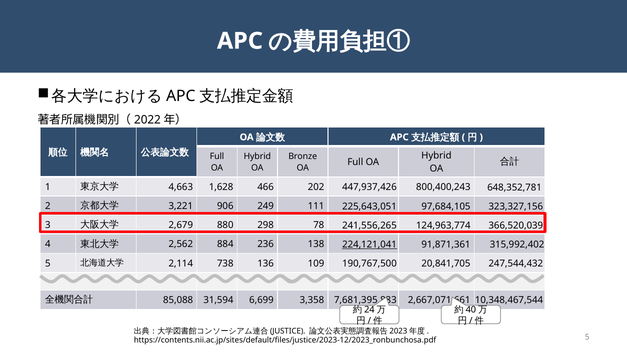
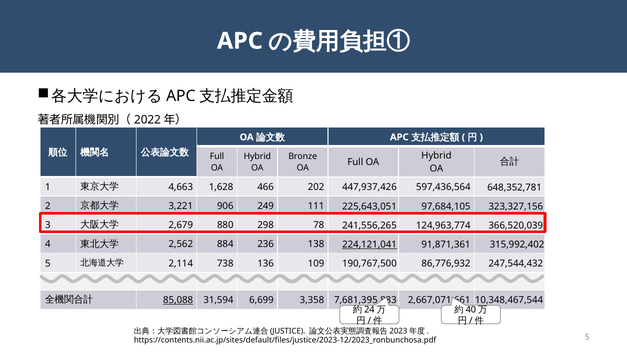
800,400,243: 800,400,243 -> 597,436,564 (443, 187)
20,841,705: 20,841,705 -> 86,776,932 (446, 263)
85,088 underline: none -> present (178, 300)
